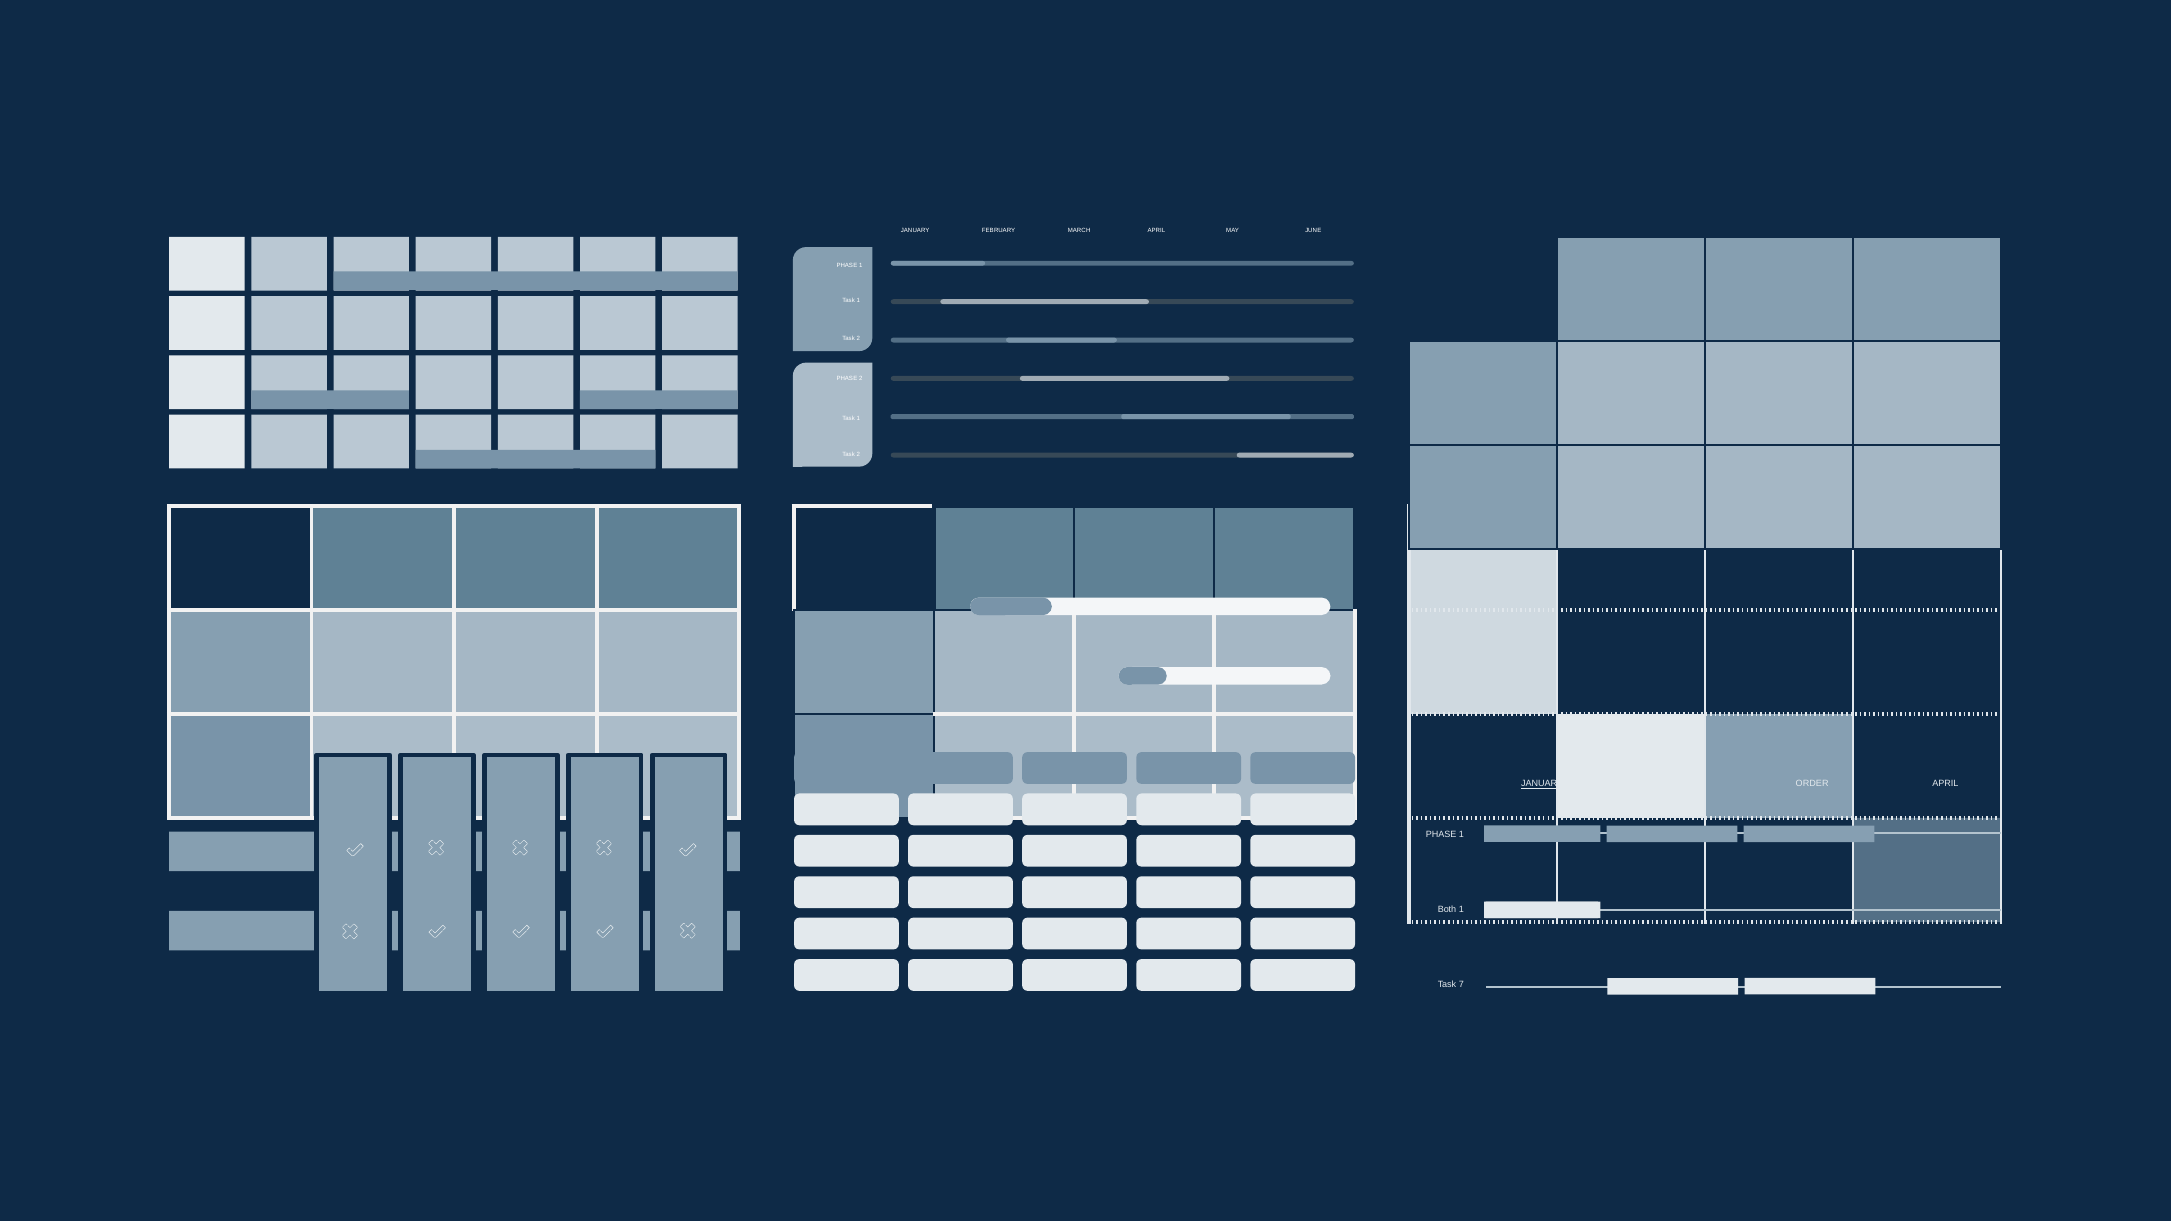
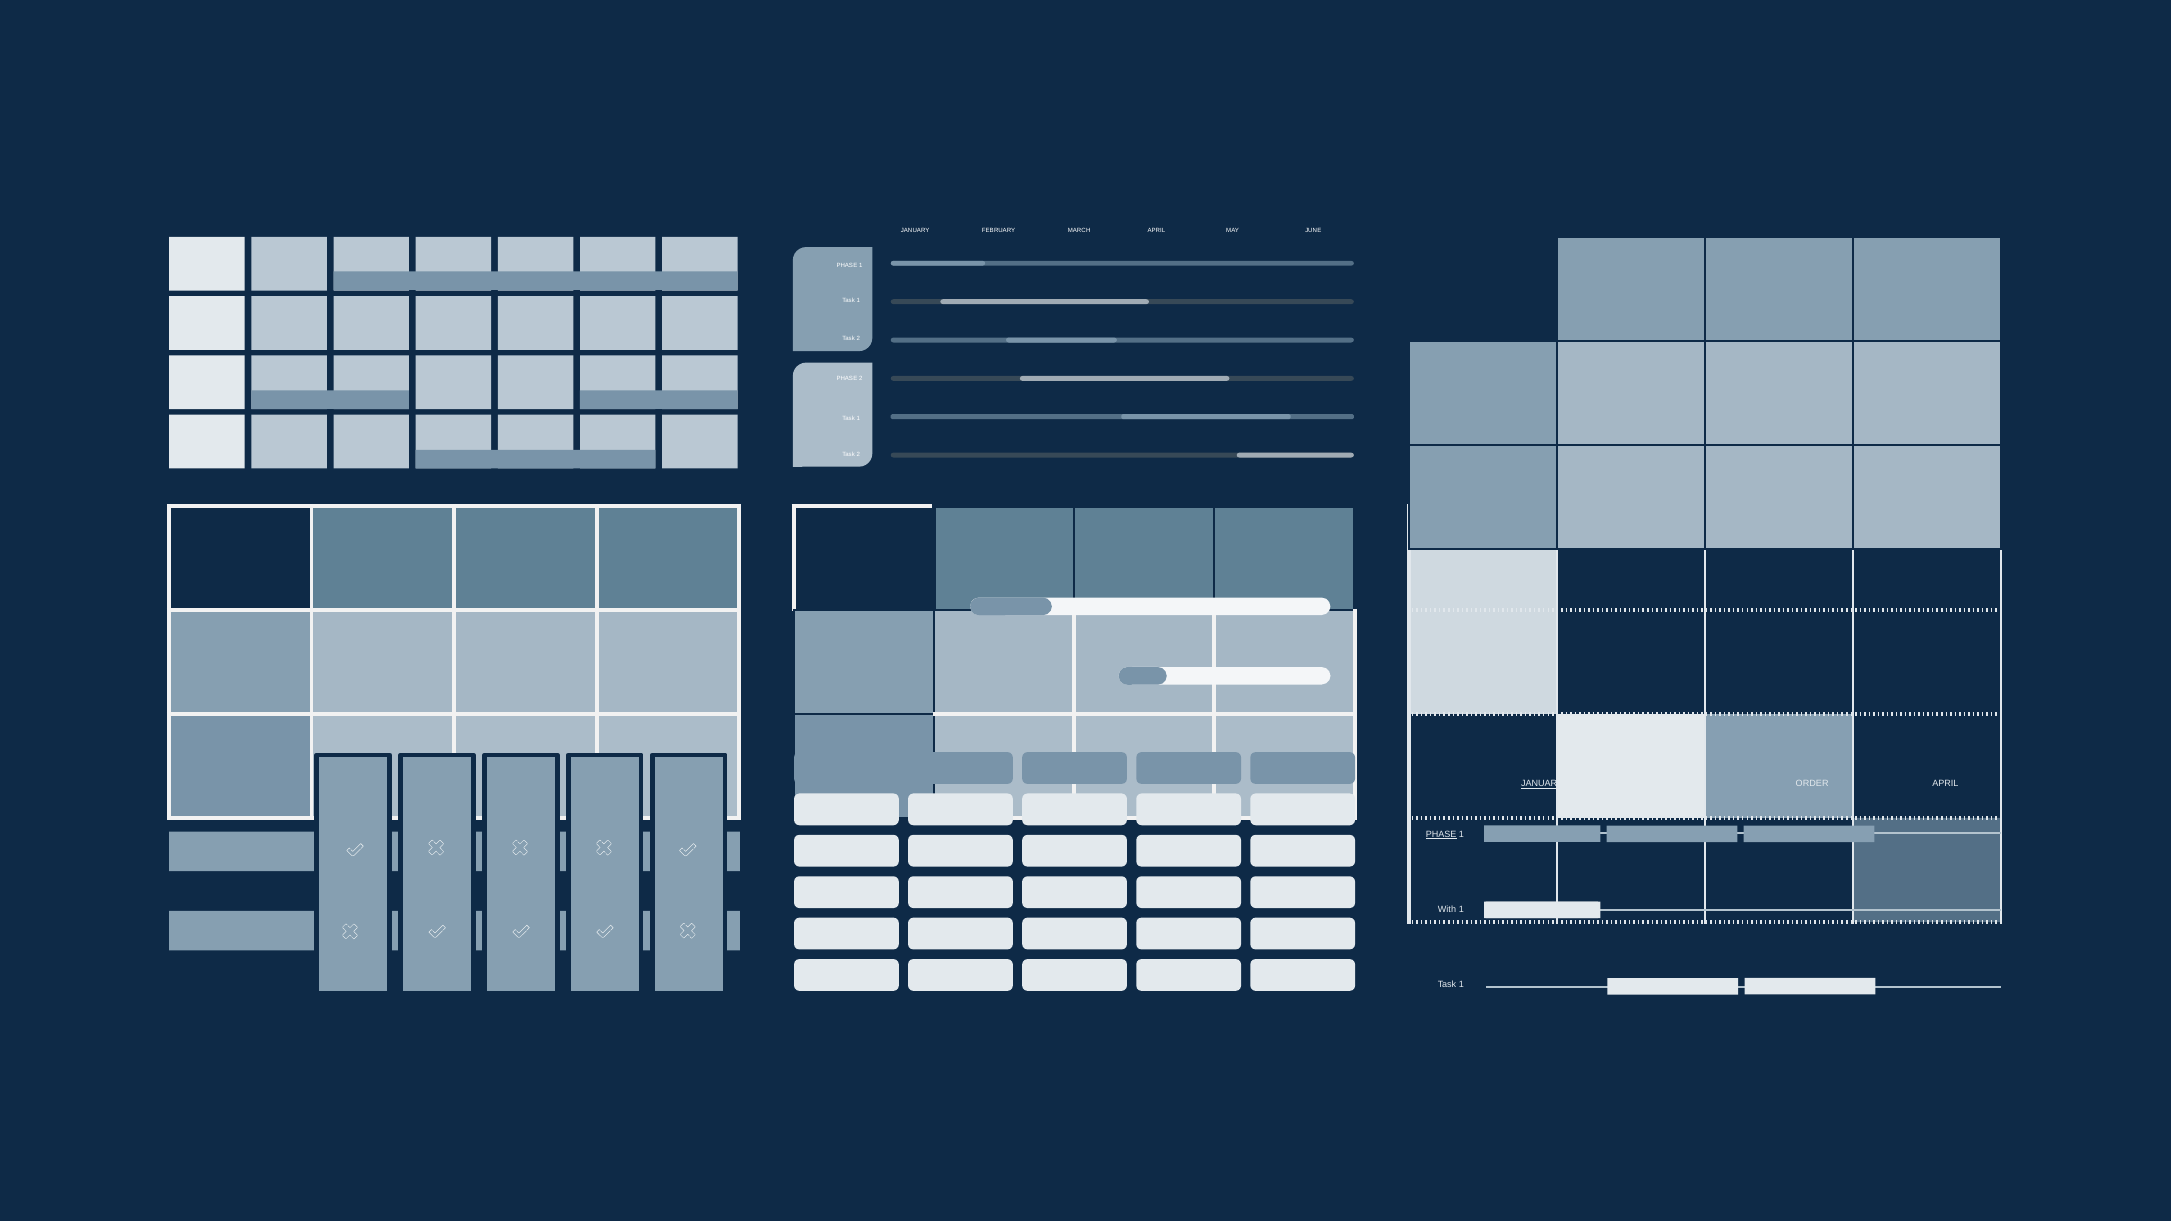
PHASE underline: none -> present (1441, 834)
Both: Both -> With (1447, 909)
7: 7 -> 1 (1461, 984)
